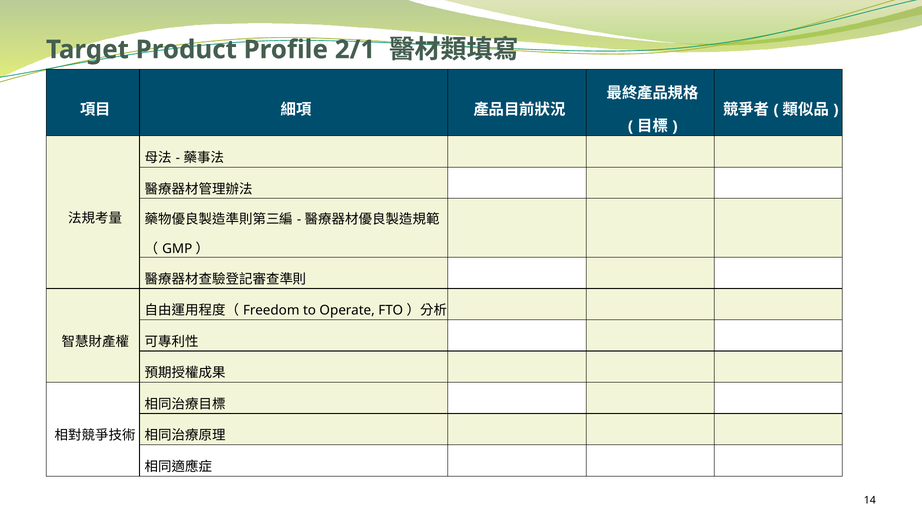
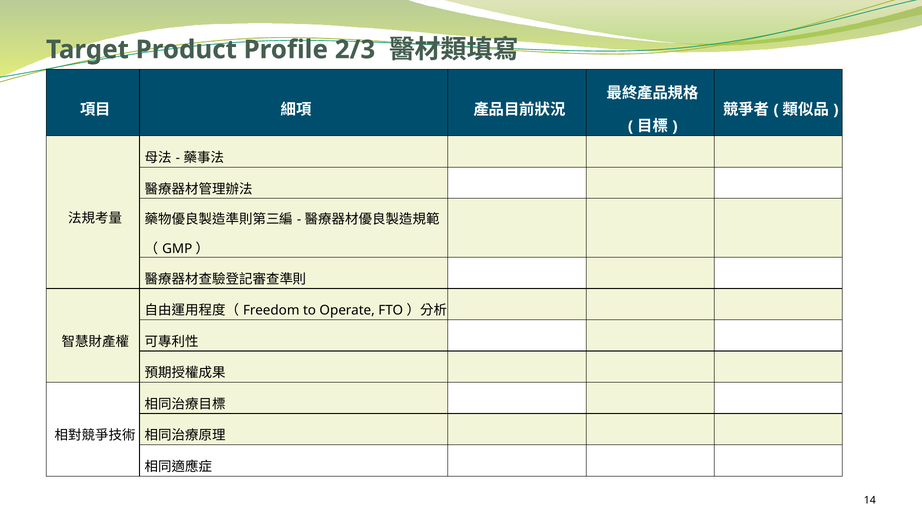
2/1: 2/1 -> 2/3 (355, 50)
